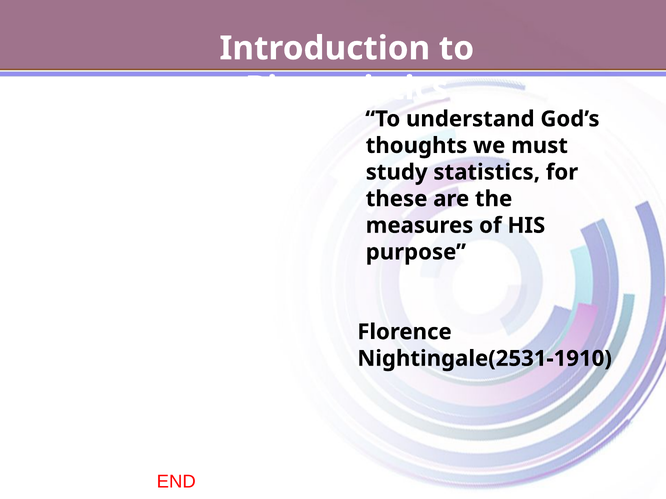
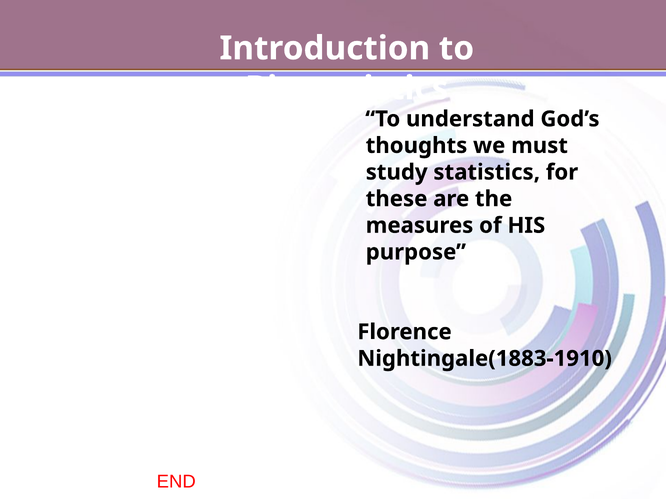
Nightingale(2531-1910: Nightingale(2531-1910 -> Nightingale(1883-1910 (485, 359)
